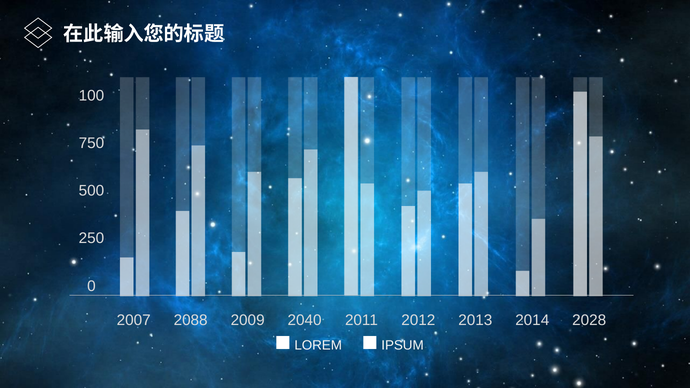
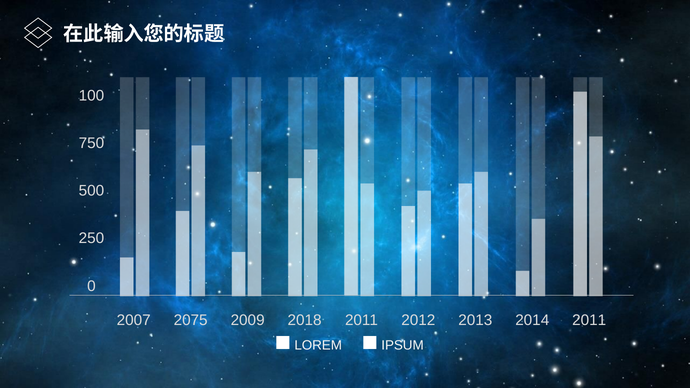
2088: 2088 -> 2075 (191, 320)
2040: 2040 -> 2018 (305, 320)
2014 2028: 2028 -> 2011 (589, 320)
